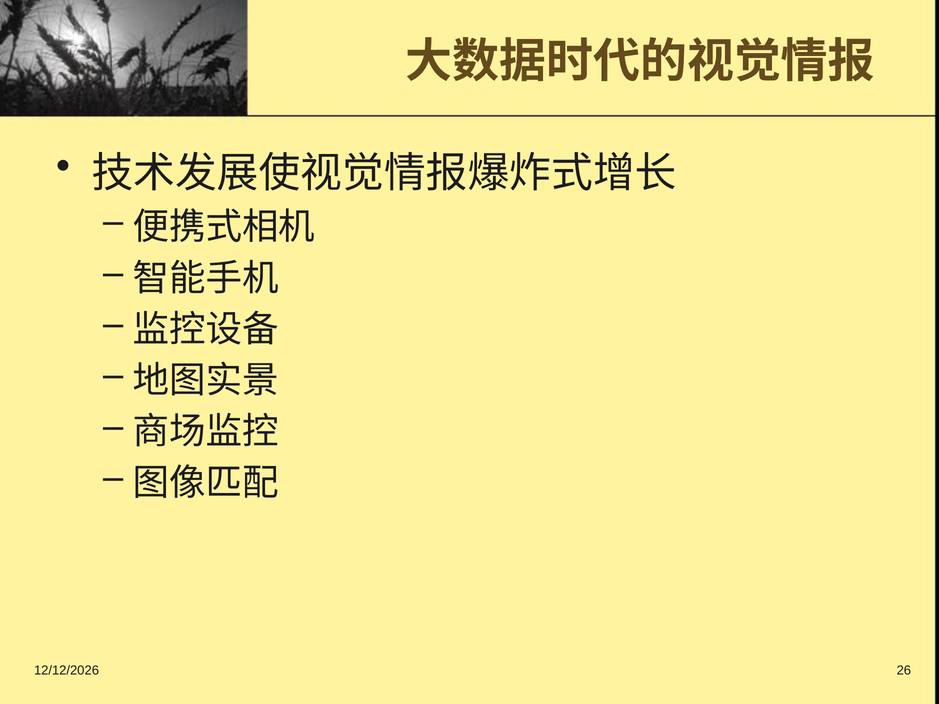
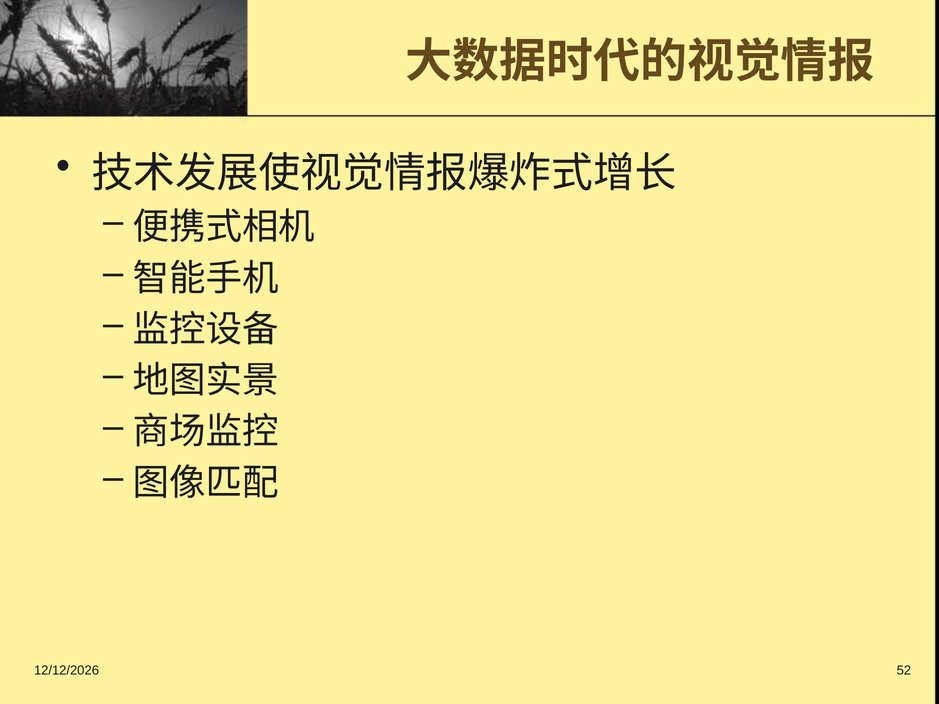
26: 26 -> 52 (904, 671)
